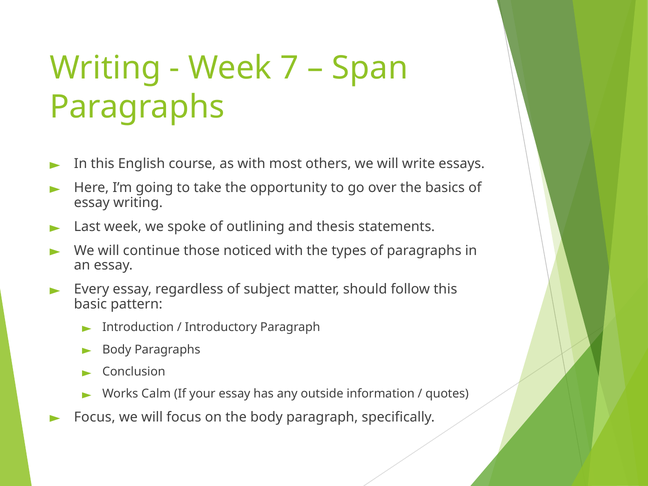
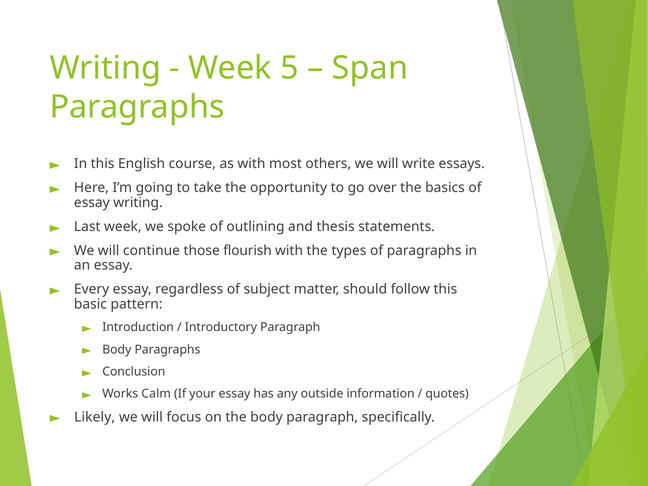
7: 7 -> 5 (289, 68)
noticed: noticed -> flourish (248, 250)
Focus: Focus -> Likely (95, 417)
